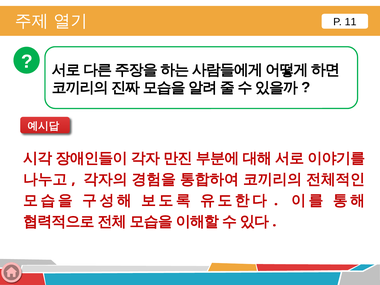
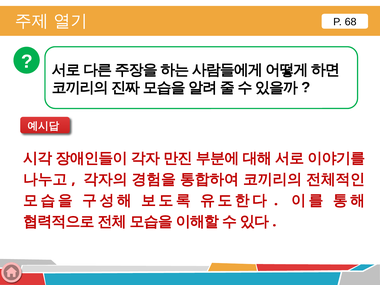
11: 11 -> 68 (351, 22)
